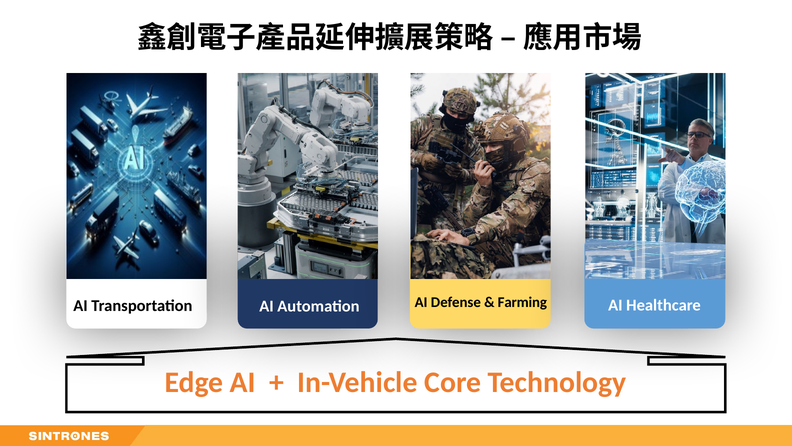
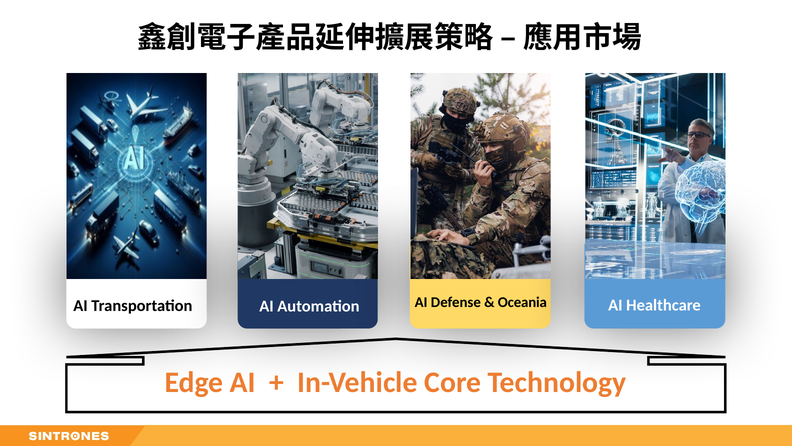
Farming: Farming -> Oceania (522, 302)
